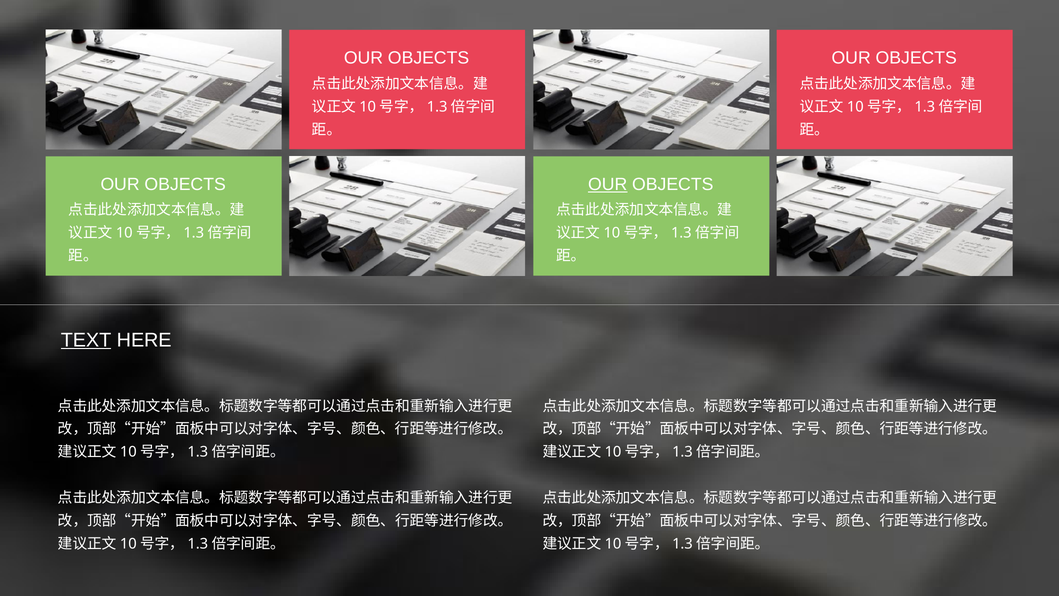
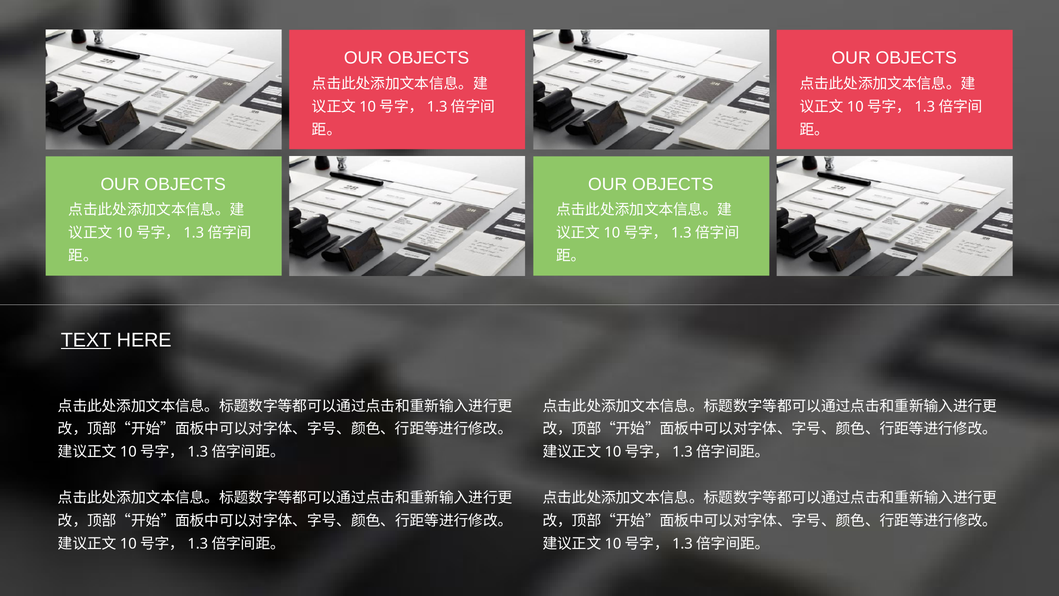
OUR underline: present -> none (608, 184)
